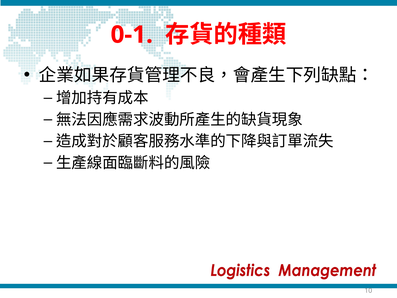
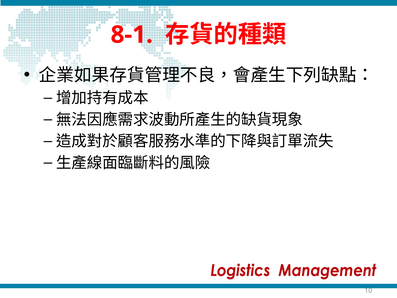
0-1: 0-1 -> 8-1 (132, 35)
